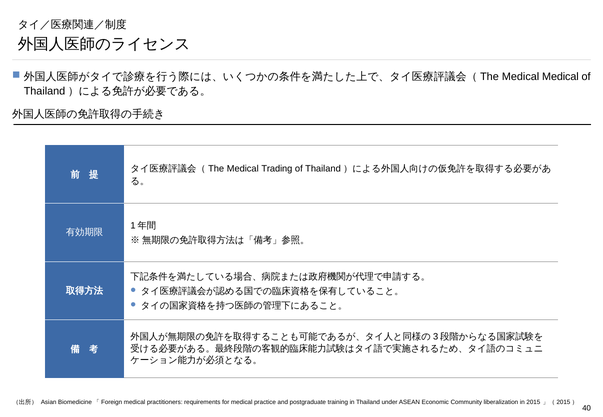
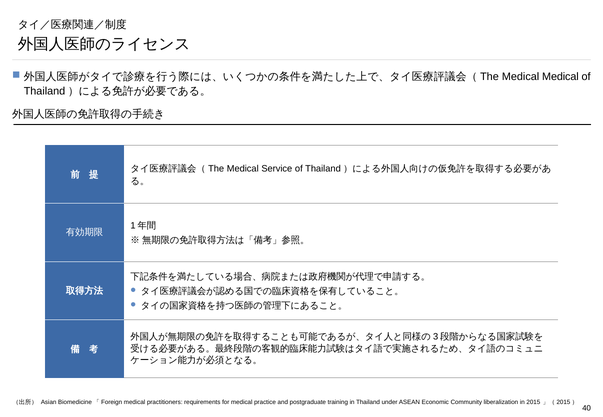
Trading: Trading -> Service (277, 169)
